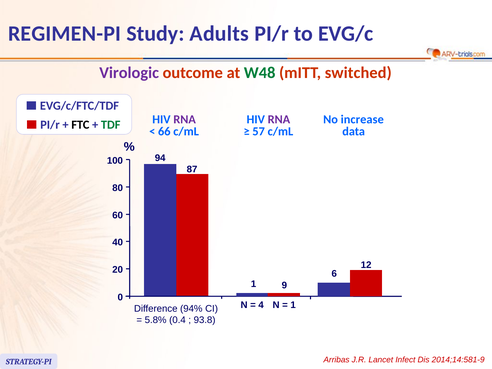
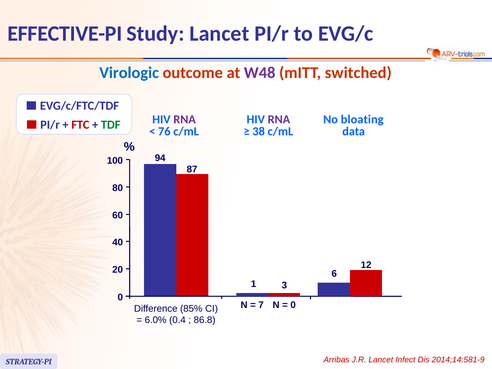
REGIMEN-PI: REGIMEN-PI -> EFFECTIVE-PI (65, 34)
Study Adults: Adults -> Lancet (219, 34)
Virologic colour: purple -> blue (129, 73)
W48 colour: green -> purple (260, 73)
increase: increase -> bloating (362, 120)
FTC colour: black -> red (80, 125)
66: 66 -> 76 (164, 131)
57: 57 -> 38 (259, 131)
9: 9 -> 3 (284, 285)
4: 4 -> 7 (261, 305)
1: 1 -> 0 (293, 305)
94%: 94% -> 85% (191, 309)
5.8%: 5.8% -> 6.0% (156, 320)
93.8: 93.8 -> 86.8 (205, 320)
